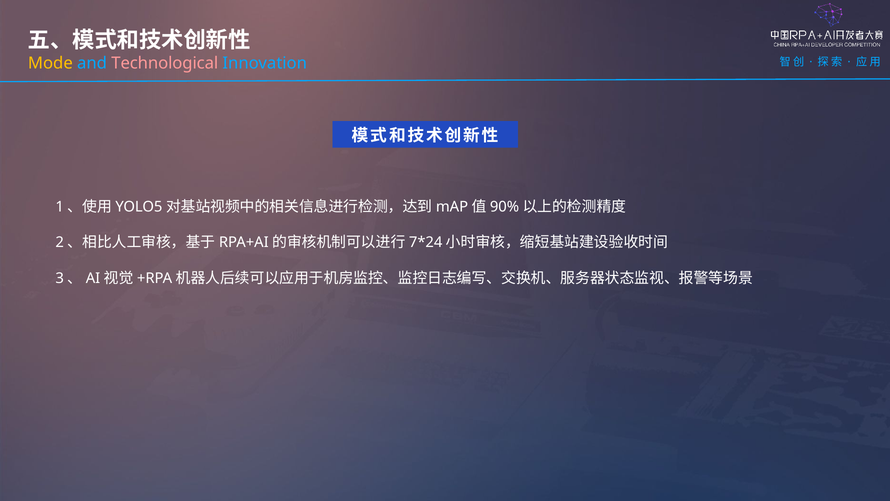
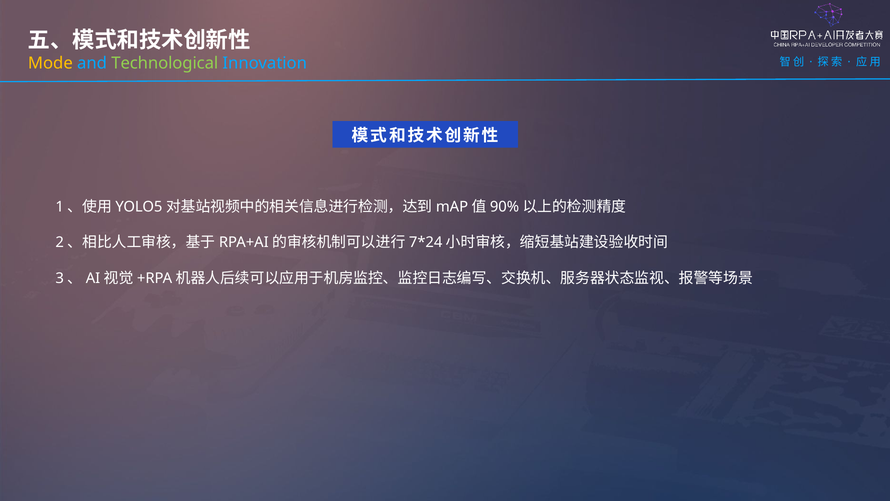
Technological colour: pink -> light green (165, 63)
